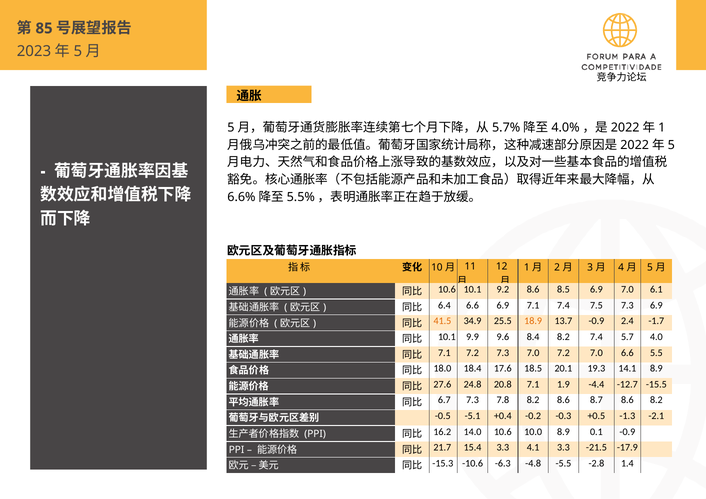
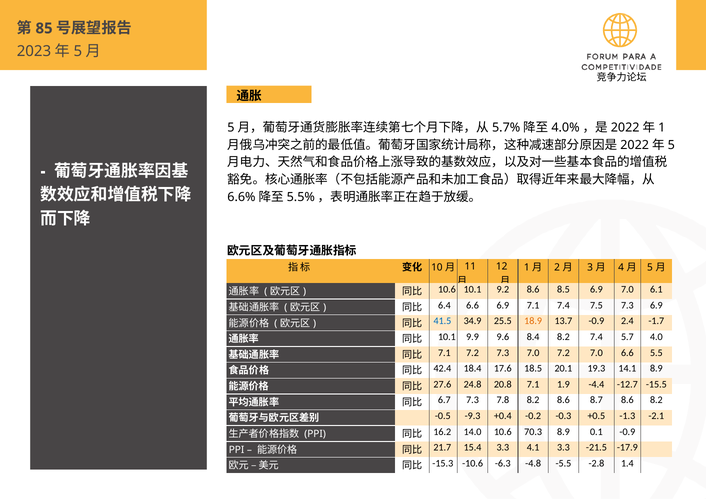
41.5 colour: orange -> blue (442, 321)
18.0: 18.0 -> 42.4 (442, 369)
-5.1: -5.1 -> -9.3 (473, 416)
10.0: 10.0 -> 70.3 (533, 432)
